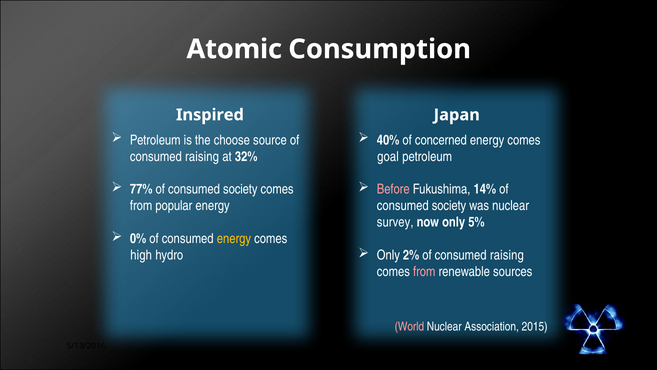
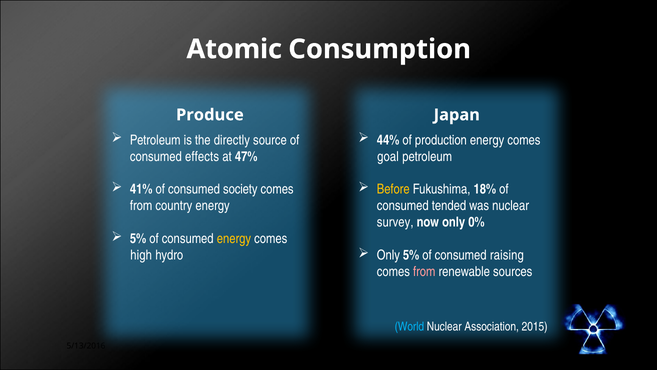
Inspired: Inspired -> Produce (210, 115)
choose: choose -> directly (232, 140)
40%: 40% -> 44% (388, 140)
concerned: concerned -> production (441, 140)
raising: raising -> effects (202, 156)
32%: 32% -> 47% (246, 156)
77%: 77% -> 41% (141, 189)
Before colour: pink -> yellow (393, 189)
14%: 14% -> 18% (485, 189)
popular: popular -> country (174, 206)
society: society -> tended (449, 206)
5%: 5% -> 0% (476, 222)
0%: 0% -> 5% (138, 239)
Only 2%: 2% -> 5% (411, 255)
World colour: pink -> light blue (409, 326)
